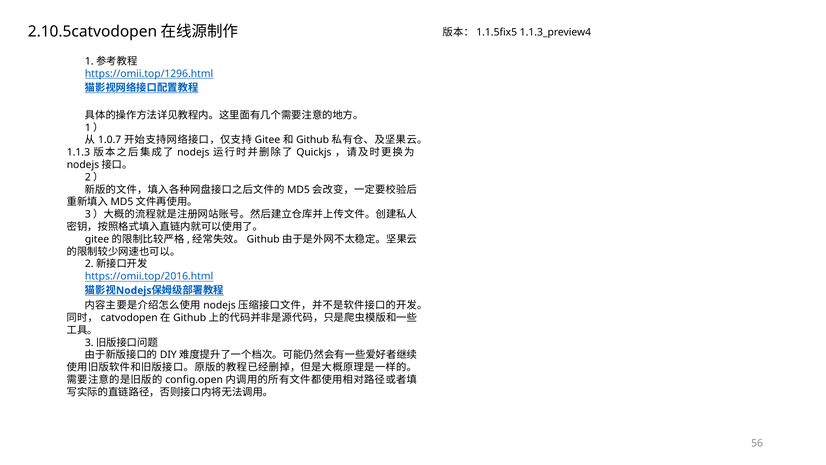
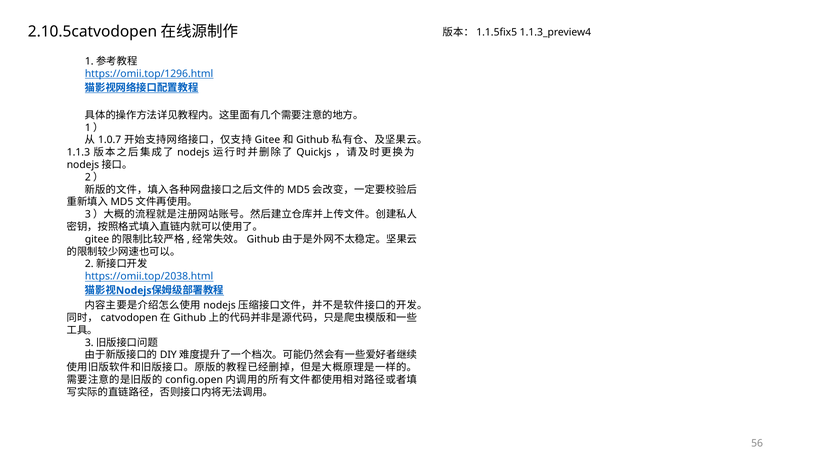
https://omii.top/2016.html: https://omii.top/2016.html -> https://omii.top/2038.html (149, 276)
